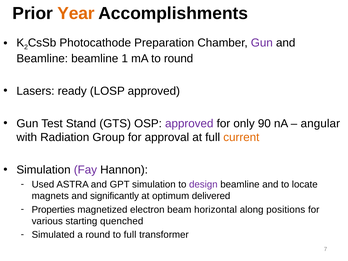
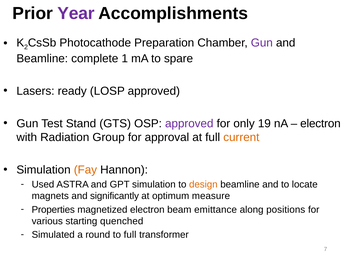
Year colour: orange -> purple (76, 13)
Beamline beamline: beamline -> complete (95, 59)
to round: round -> spare (179, 59)
90: 90 -> 19 (264, 123)
angular: angular -> electron (320, 123)
Fay colour: purple -> orange (85, 170)
design colour: purple -> orange (203, 184)
delivered: delivered -> measure (211, 196)
horizontal: horizontal -> emittance (216, 210)
